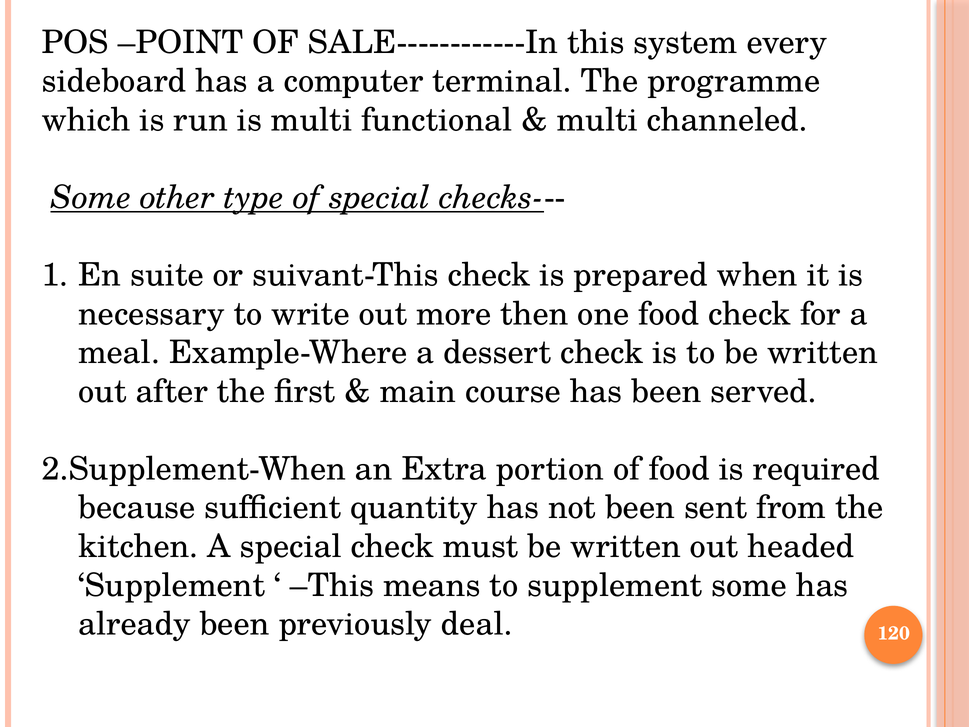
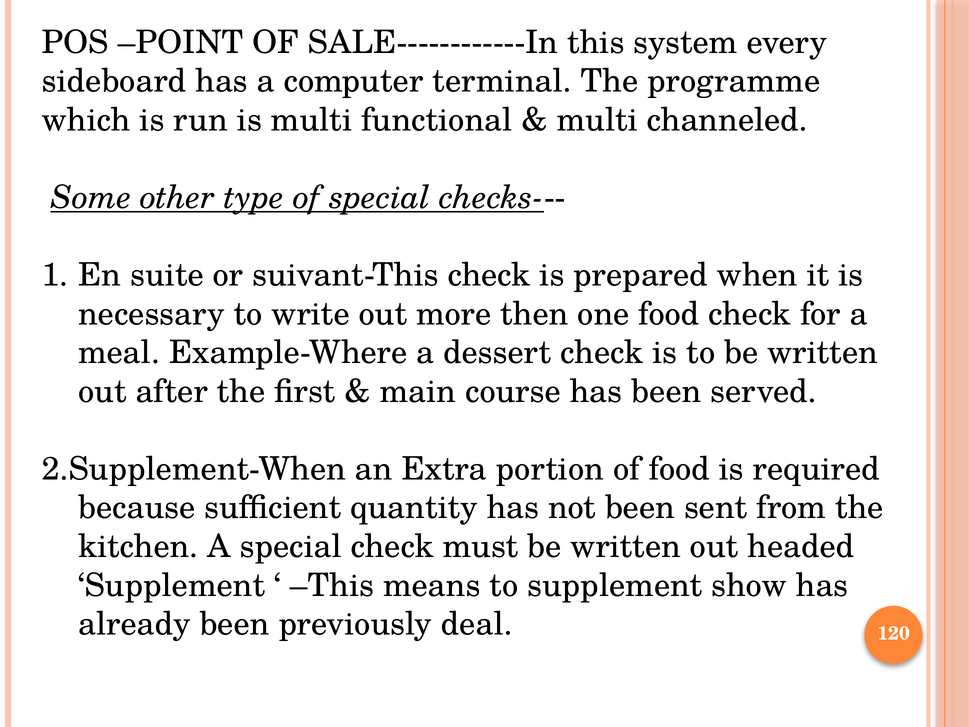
supplement some: some -> show (749, 585)
